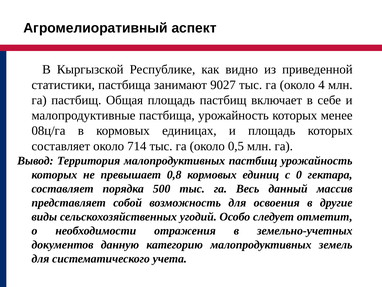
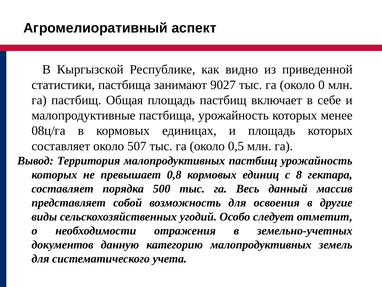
4: 4 -> 0 (321, 85)
714: 714 -> 507 (137, 146)
0: 0 -> 8 (299, 174)
